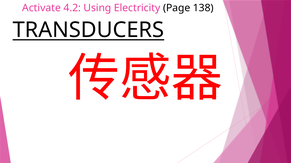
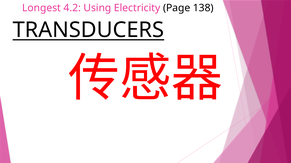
Activate: Activate -> Longest (42, 8)
